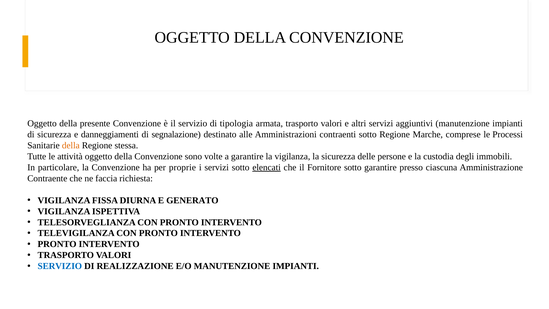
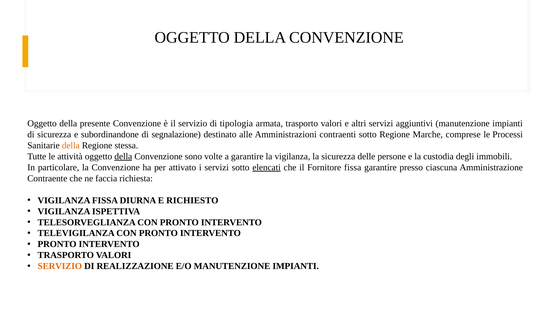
danneggiamenti: danneggiamenti -> subordinandone (110, 134)
della underline: none -> present (123, 156)
proprie: proprie -> attivato (182, 167)
Fornitore sotto: sotto -> fissa (353, 167)
GENERATO: GENERATO -> RICHIESTO (192, 200)
SERVIZIO colour: blue -> orange (60, 266)
